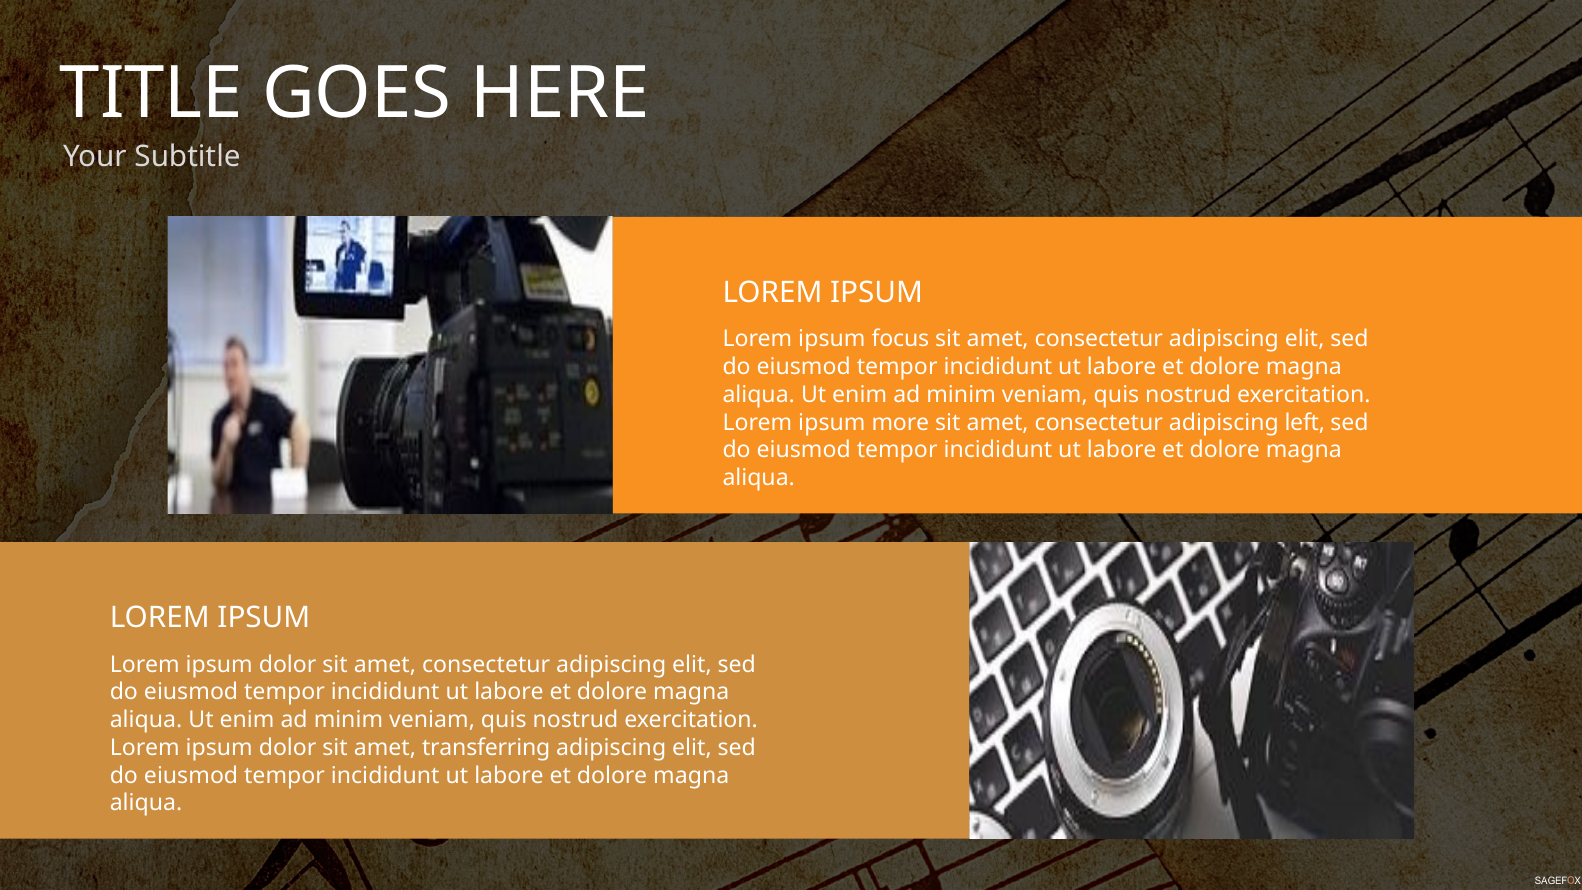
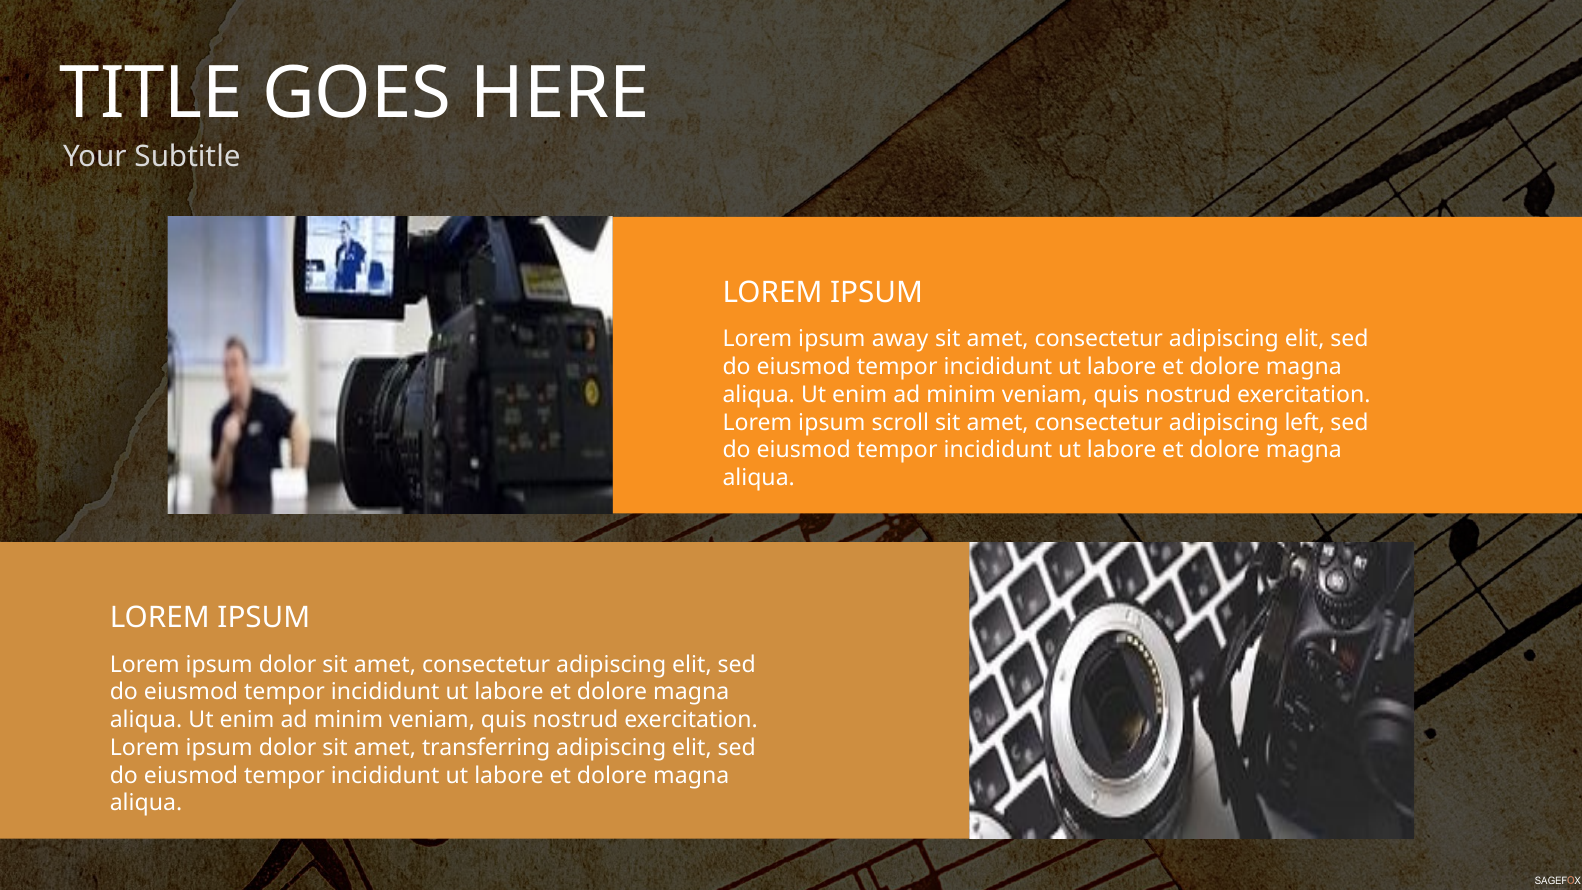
focus: focus -> away (900, 339)
more: more -> scroll (900, 422)
